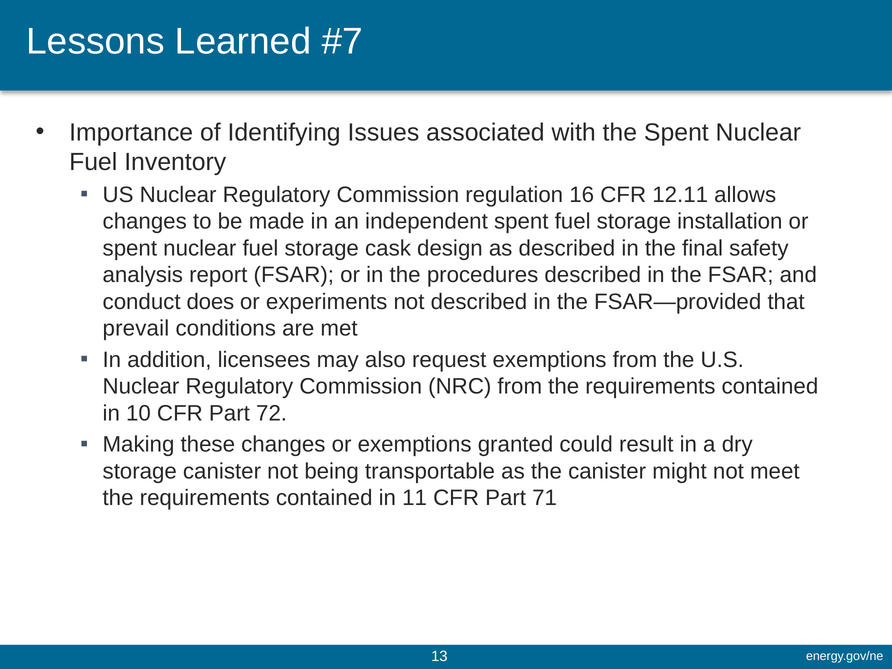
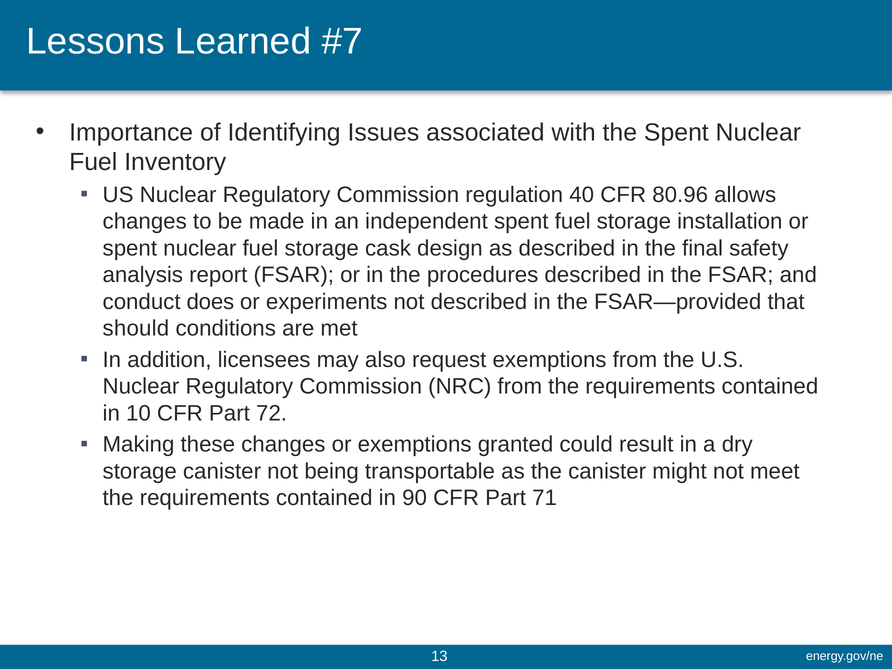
16: 16 -> 40 (582, 195)
12.11: 12.11 -> 80.96 (680, 195)
prevail: prevail -> should (136, 329)
11: 11 -> 90 (415, 498)
